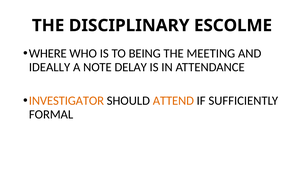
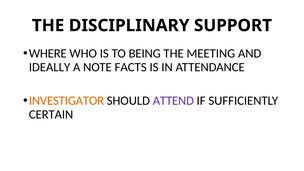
ESCOLME: ESCOLME -> SUPPORT (233, 26)
DELAY: DELAY -> FACTS (131, 67)
ATTEND colour: orange -> purple (173, 101)
FORMAL: FORMAL -> CERTAIN (51, 114)
